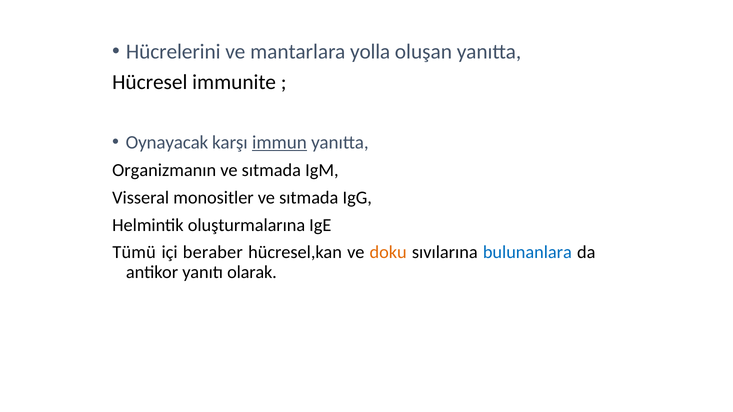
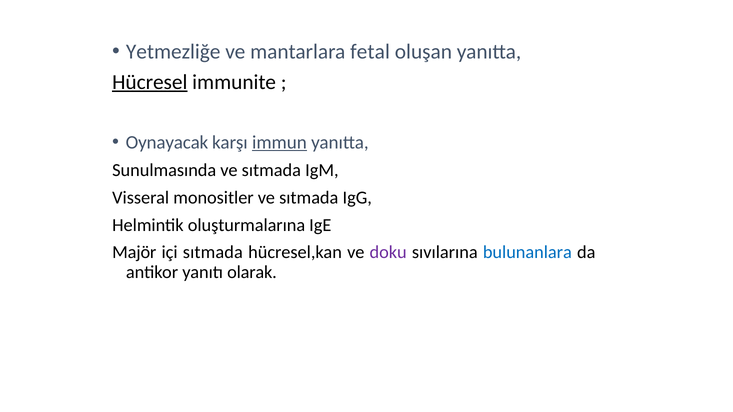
Hücrelerini: Hücrelerini -> Yetmezliğe (173, 51)
yolla: yolla -> fetal (370, 51)
Hücresel underline: none -> present (150, 82)
Organizmanın: Organizmanın -> Sunulmasında (164, 170)
Tümü: Tümü -> Majör (134, 253)
içi beraber: beraber -> sıtmada (213, 253)
doku colour: orange -> purple (388, 253)
